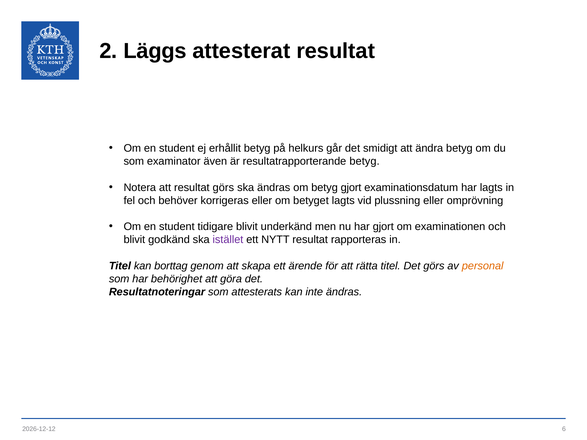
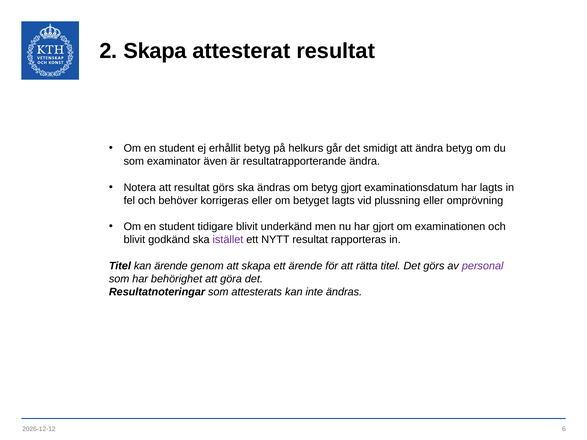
2 Läggs: Läggs -> Skapa (155, 51)
resultatrapporterande betyg: betyg -> ändra (365, 161)
kan borttag: borttag -> ärende (171, 266)
personal colour: orange -> purple (483, 266)
